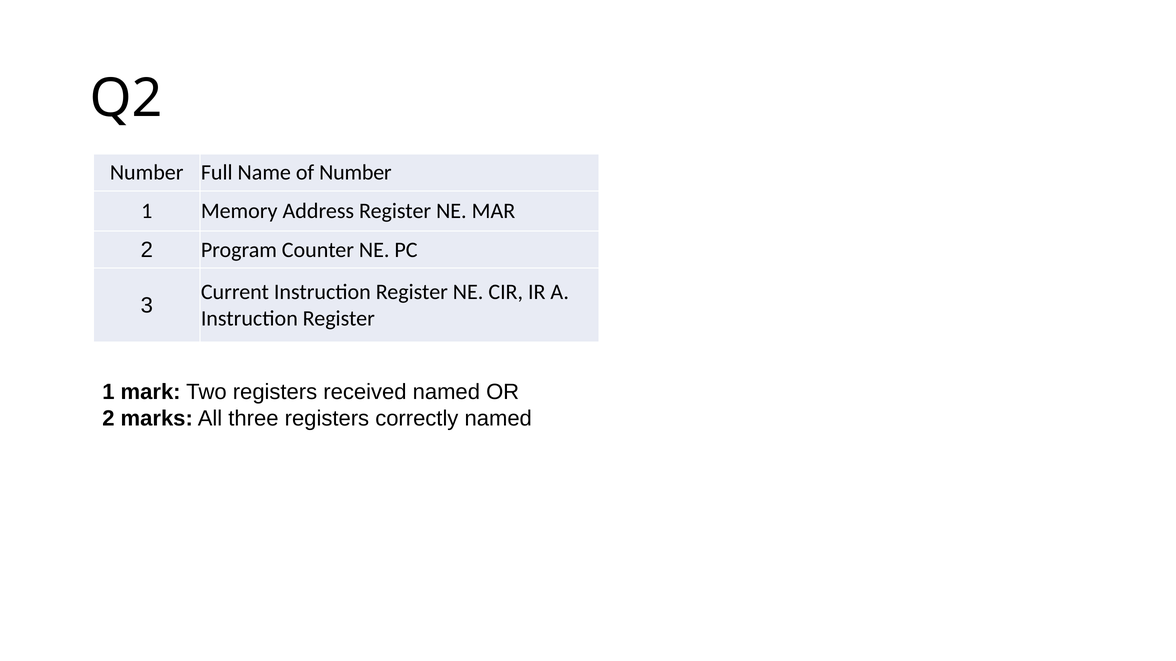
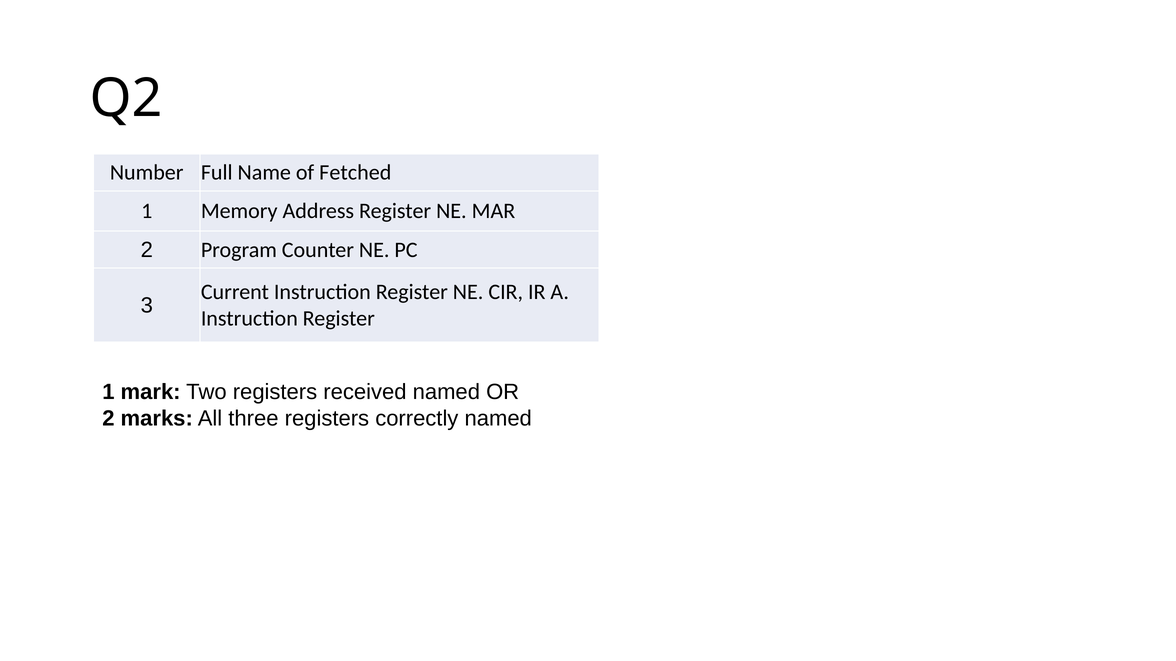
of Number: Number -> Fetched (355, 173)
